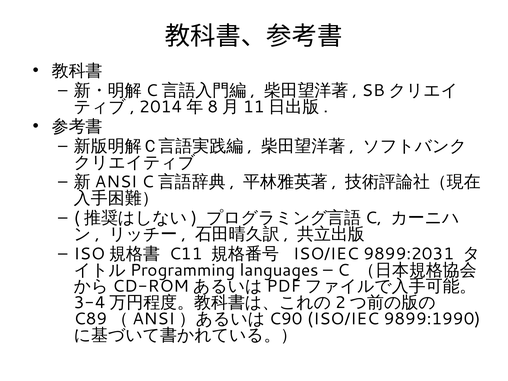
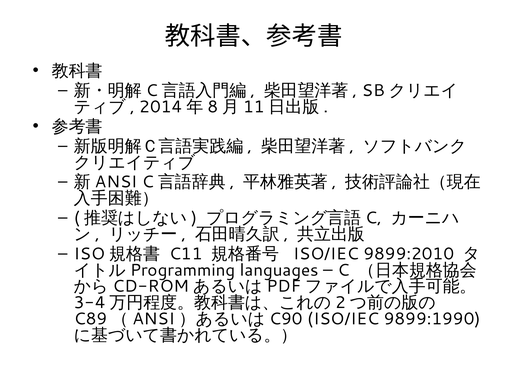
9899:2031: 9899:2031 -> 9899:2010 (409, 254)
